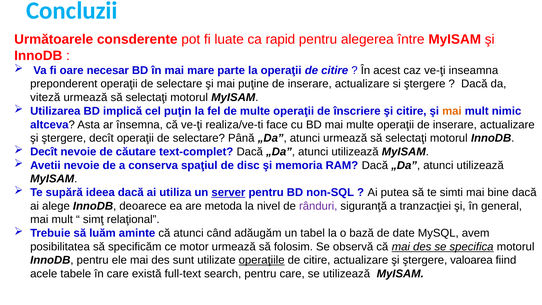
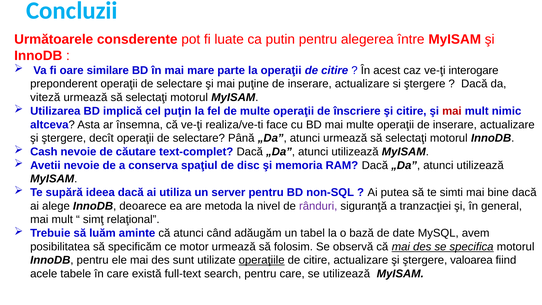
rapid: rapid -> putin (280, 39)
necesar: necesar -> similare (108, 70)
inseamna: inseamna -> interogare (474, 70)
mai colour: orange -> red (452, 111)
Decît: Decît -> Cash (44, 152)
server underline: present -> none (228, 192)
